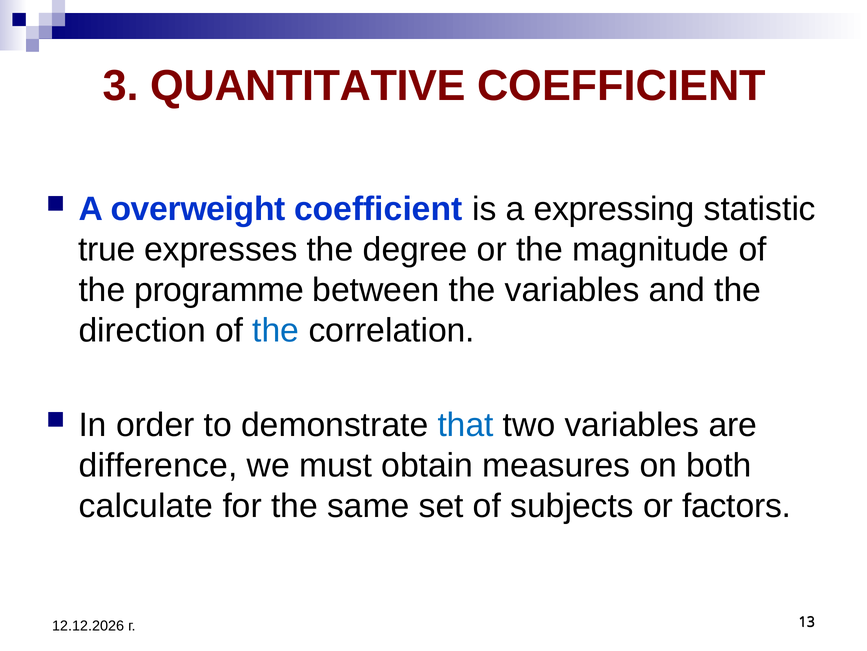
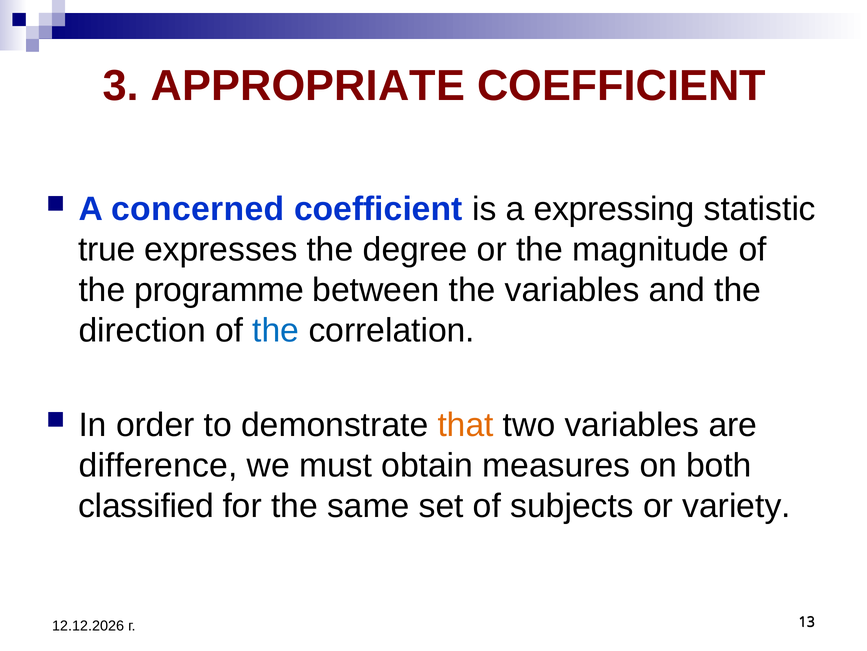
QUANTITATIVE: QUANTITATIVE -> APPROPRIATE (308, 86)
overweight: overweight -> concerned (198, 209)
that colour: blue -> orange (466, 425)
calculate: calculate -> classified (146, 506)
factors: factors -> variety (736, 506)
